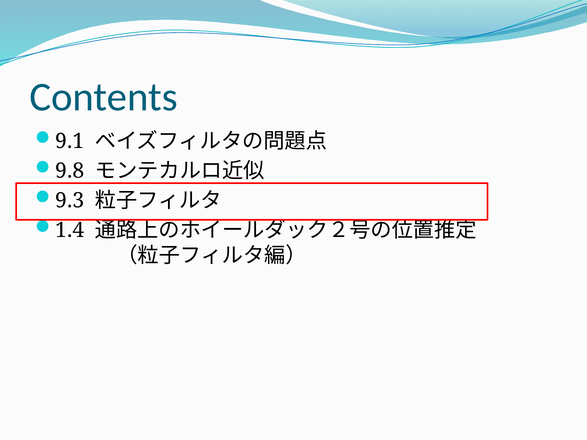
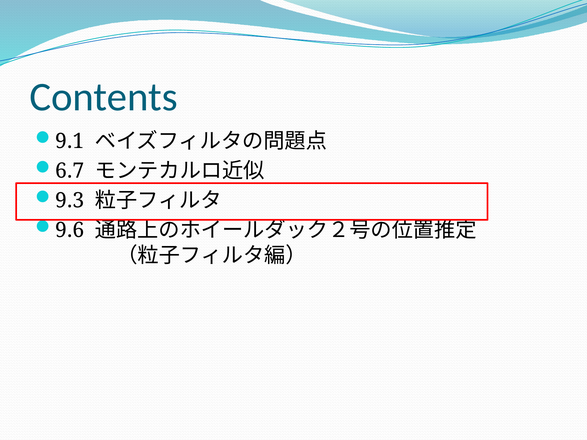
9.8: 9.8 -> 6.7 (70, 171)
1.4: 1.4 -> 9.6 (70, 230)
